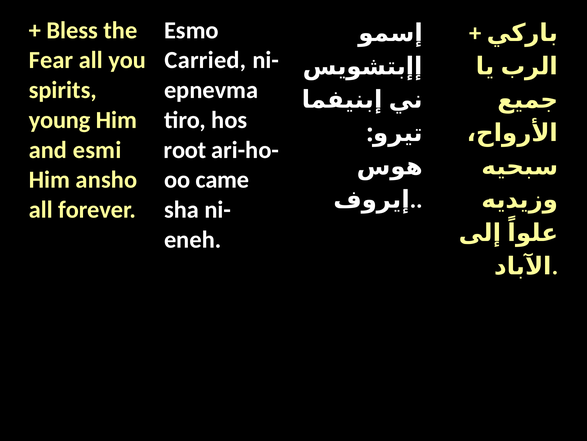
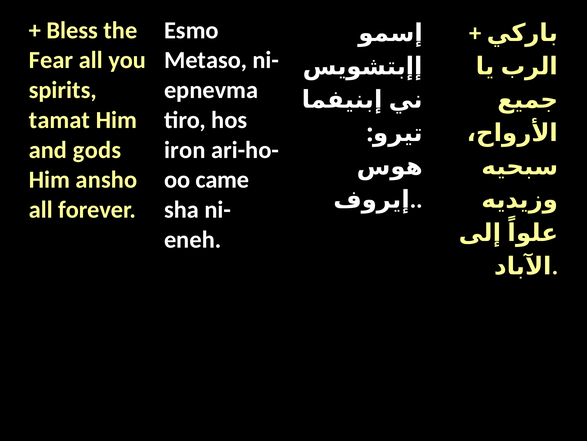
Carried: Carried -> Metaso (206, 60)
young: young -> tamat (59, 120)
esmi: esmi -> gods (97, 150)
root: root -> iron (185, 150)
